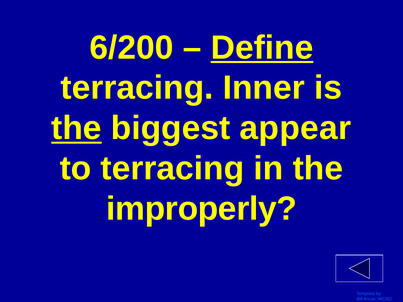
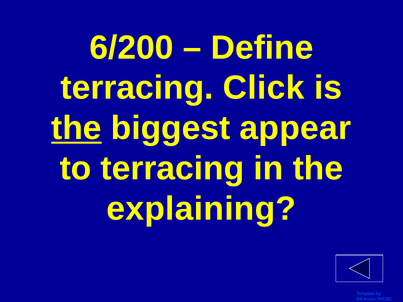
Define underline: present -> none (262, 48)
Inner: Inner -> Click (264, 88)
improperly: improperly -> explaining (201, 209)
